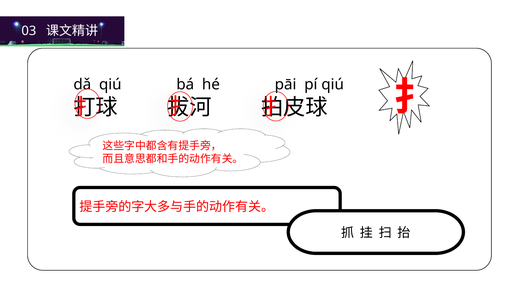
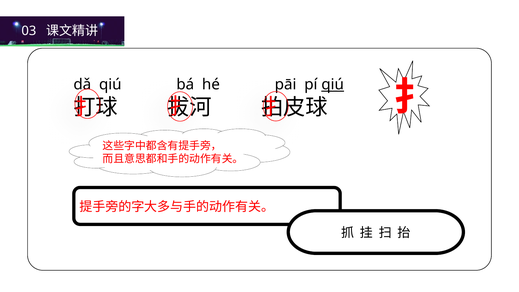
qiú underline: none -> present (333, 85)
